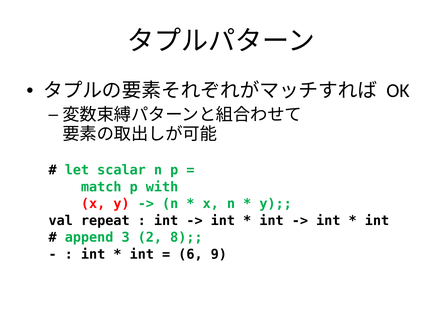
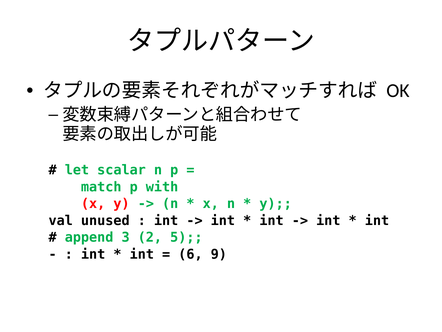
repeat: repeat -> unused (105, 220)
8: 8 -> 5 (186, 237)
